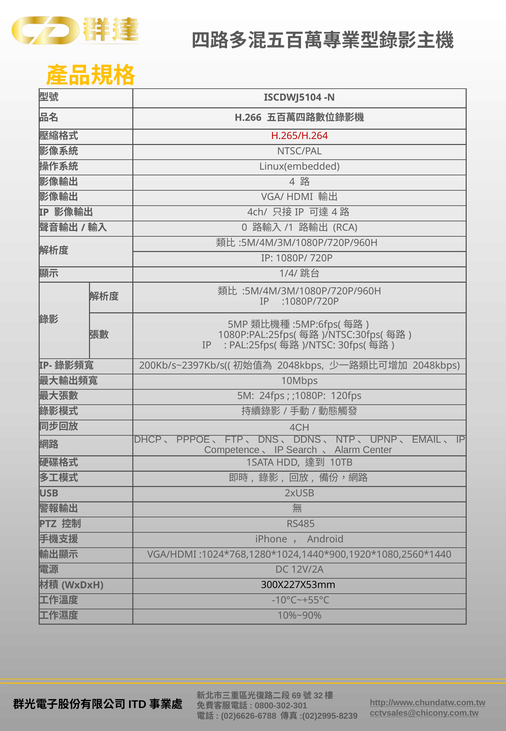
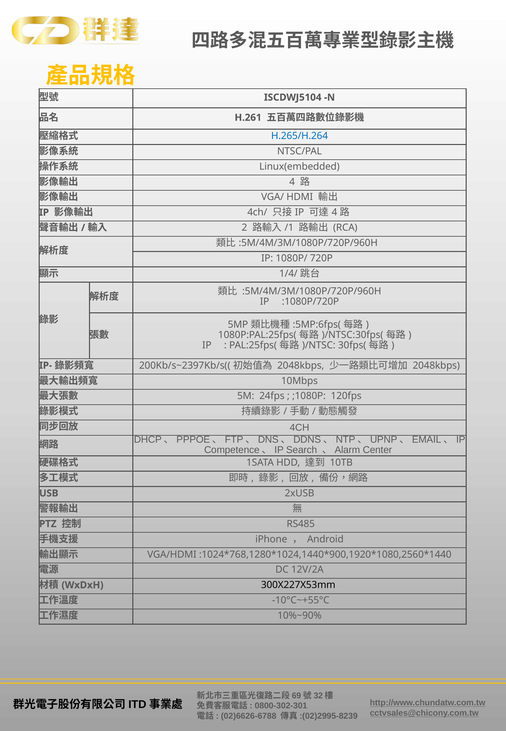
H.266: H.266 -> H.261 (248, 118)
H.265/H.264 colour: red -> blue (300, 136)
0: 0 -> 2 (244, 228)
